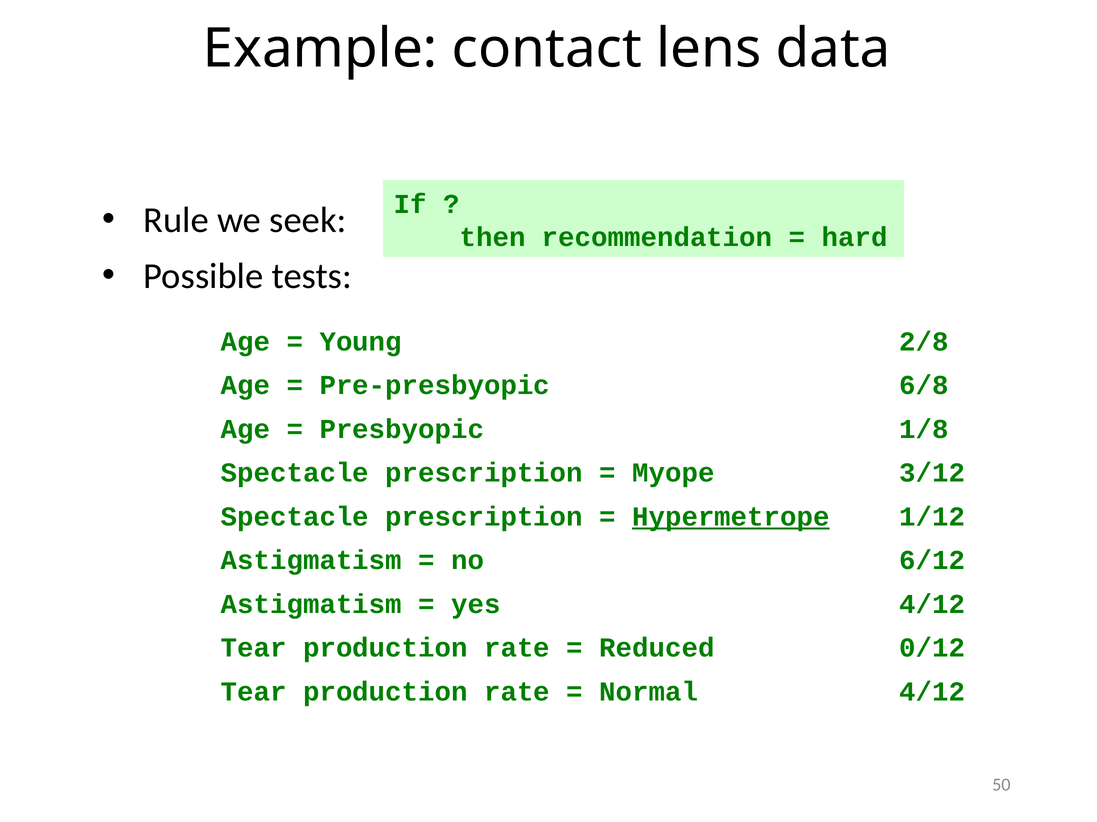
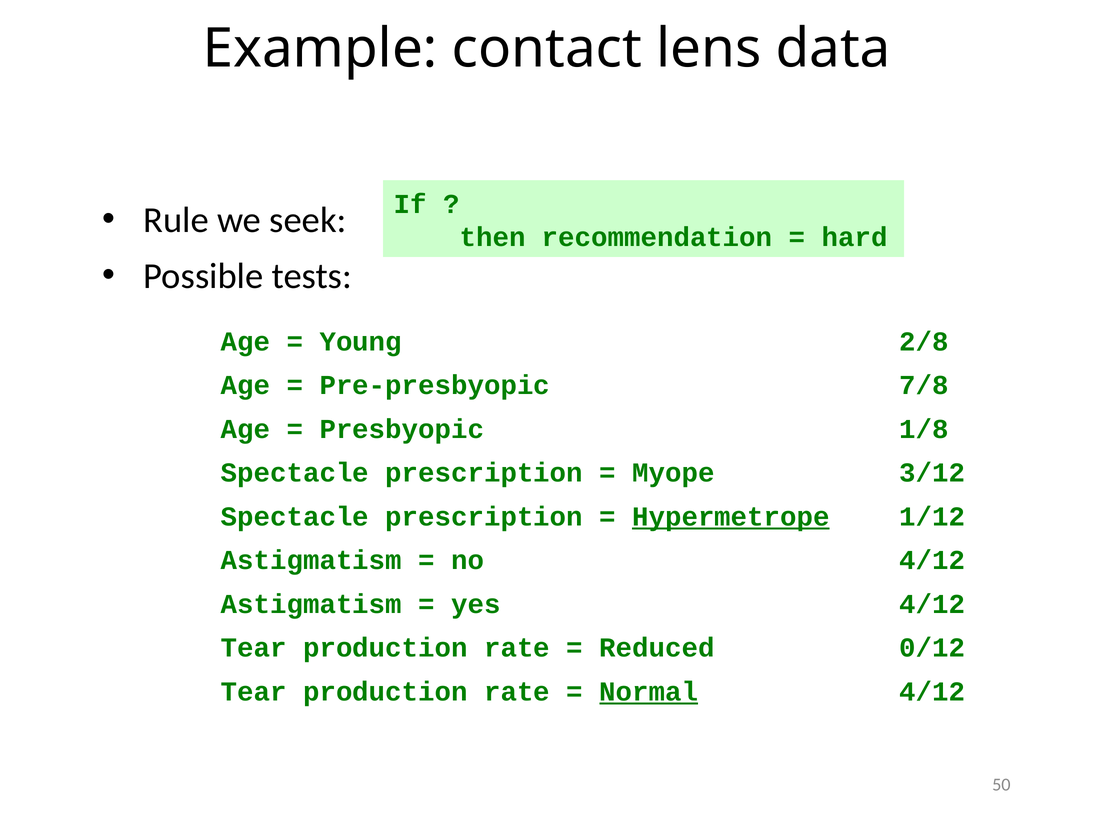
6/8: 6/8 -> 7/8 (924, 386)
6/12: 6/12 -> 4/12 (932, 561)
Normal underline: none -> present (649, 692)
